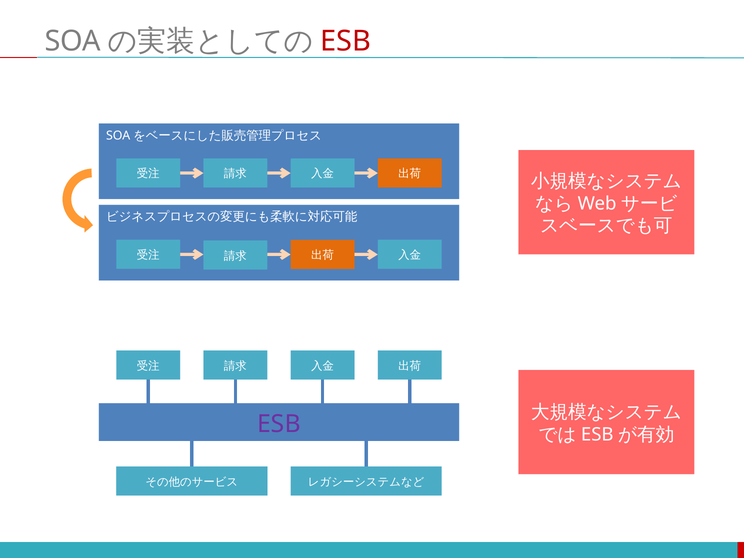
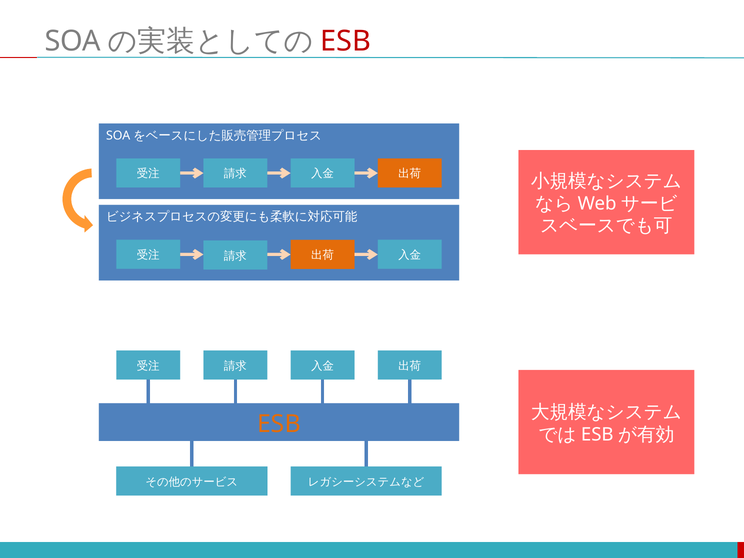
ESB colour: purple -> orange (279, 424)
